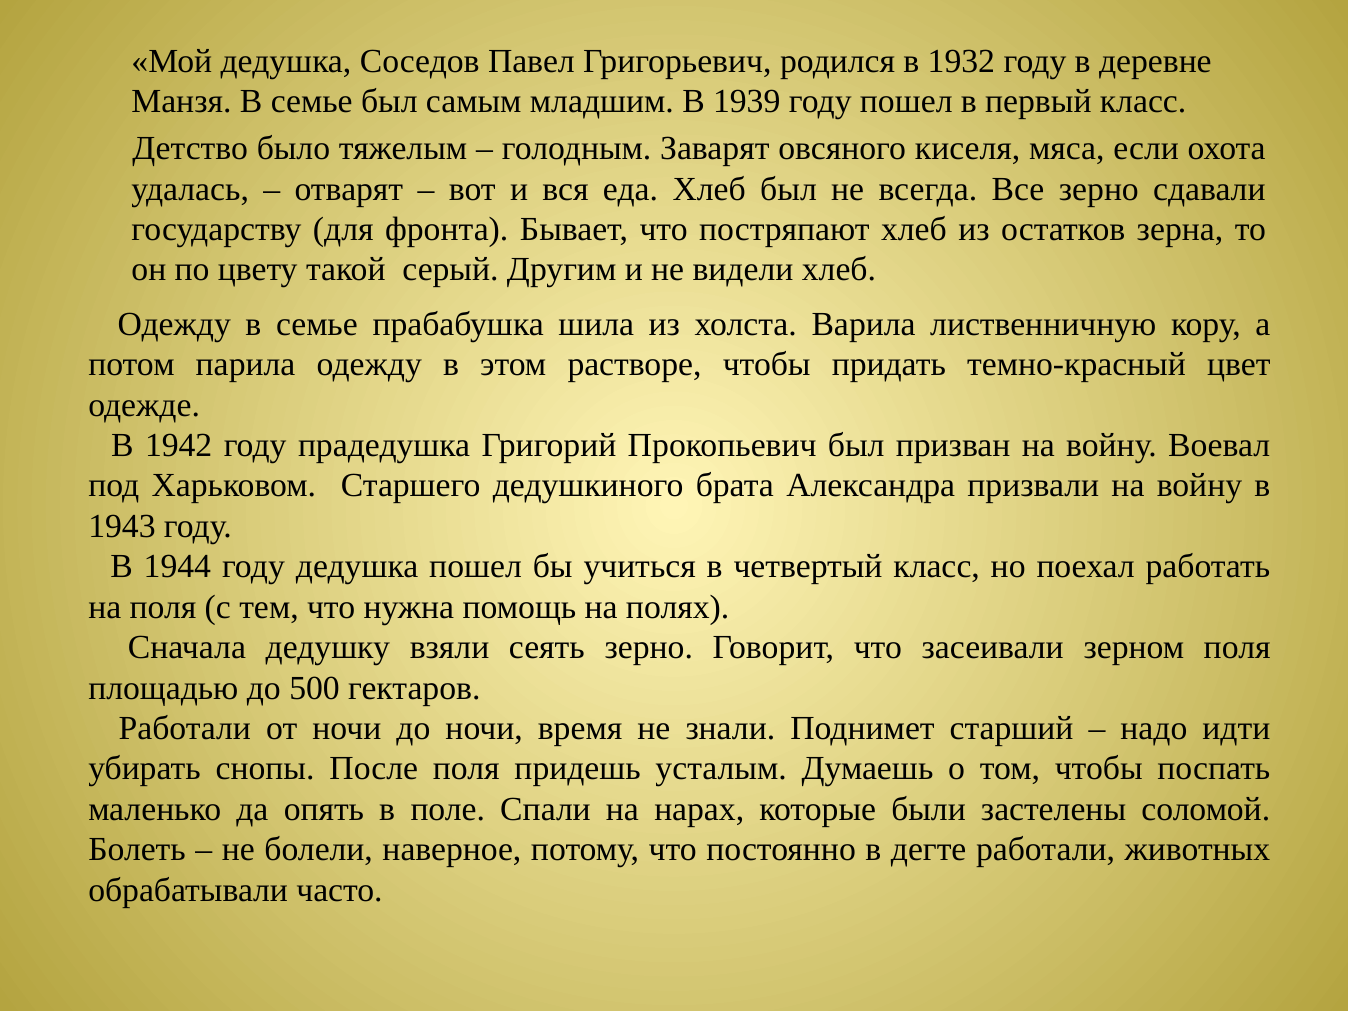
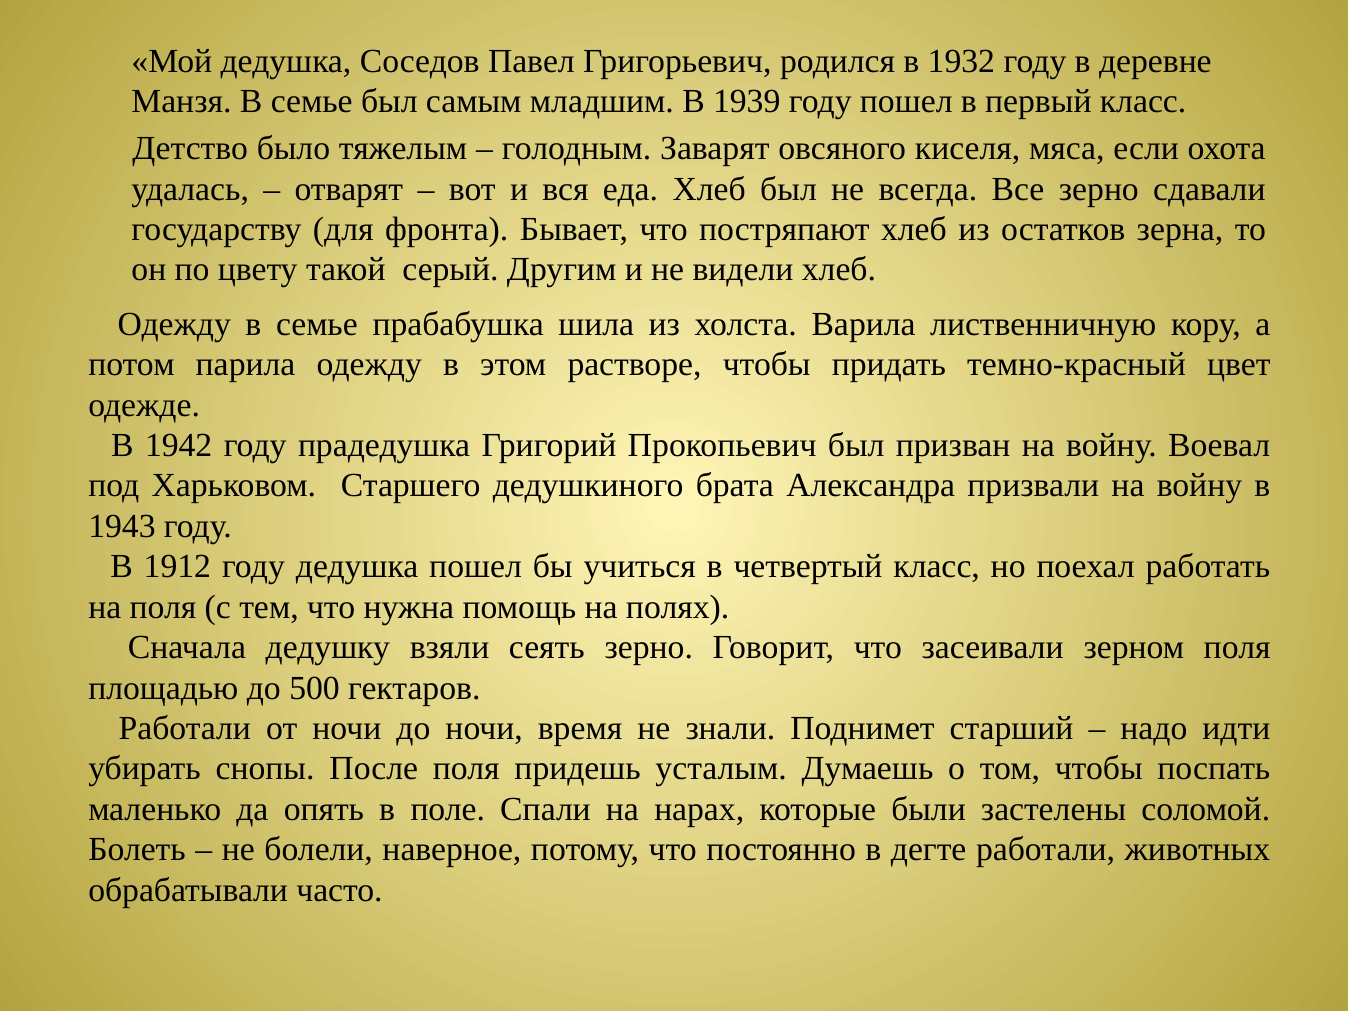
1944: 1944 -> 1912 (177, 567)
